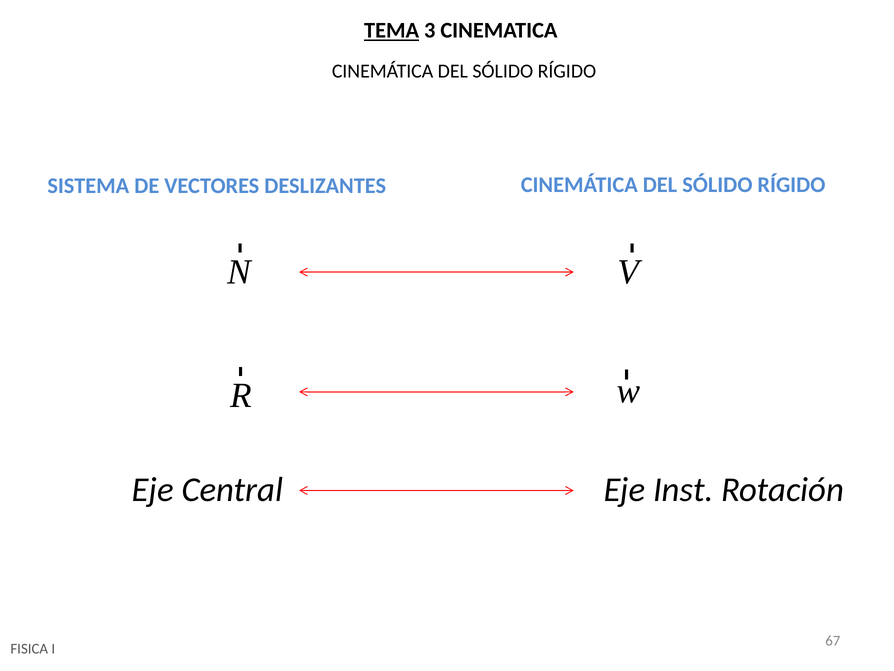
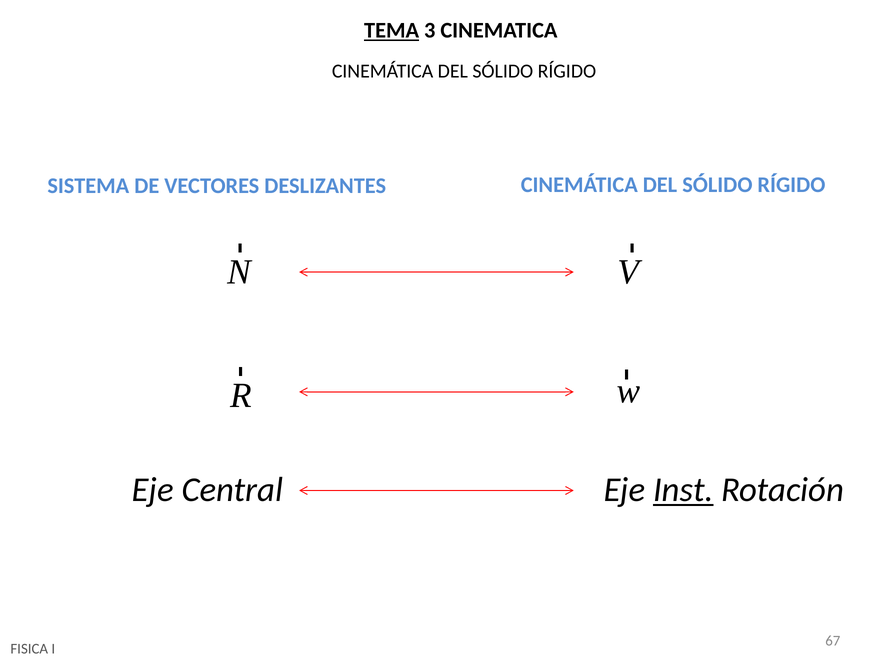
Inst underline: none -> present (683, 490)
